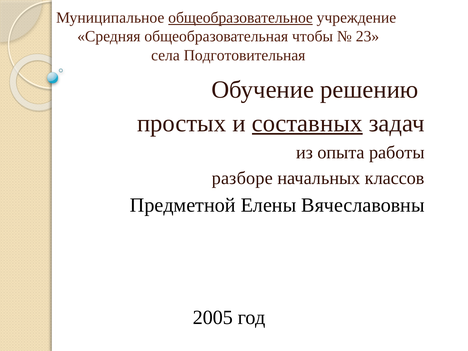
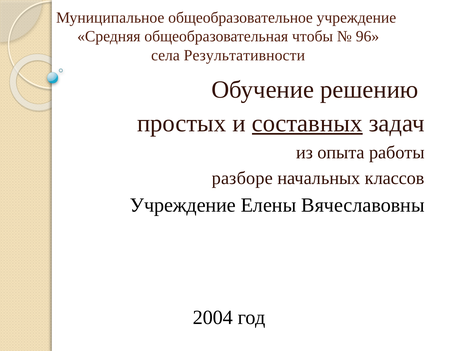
общеобразовательное underline: present -> none (241, 18)
23: 23 -> 96 (367, 37)
Подготовительная: Подготовительная -> Результативности (244, 55)
Предметной: Предметной -> Учреждение (183, 205)
2005: 2005 -> 2004 (213, 318)
